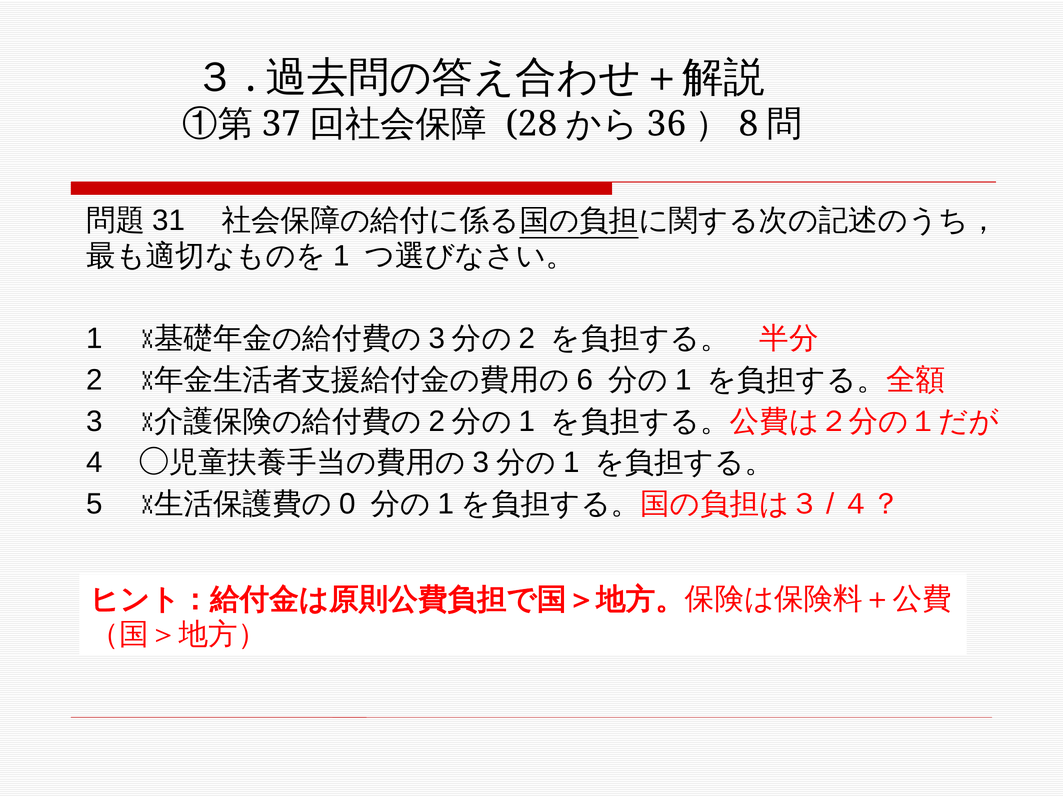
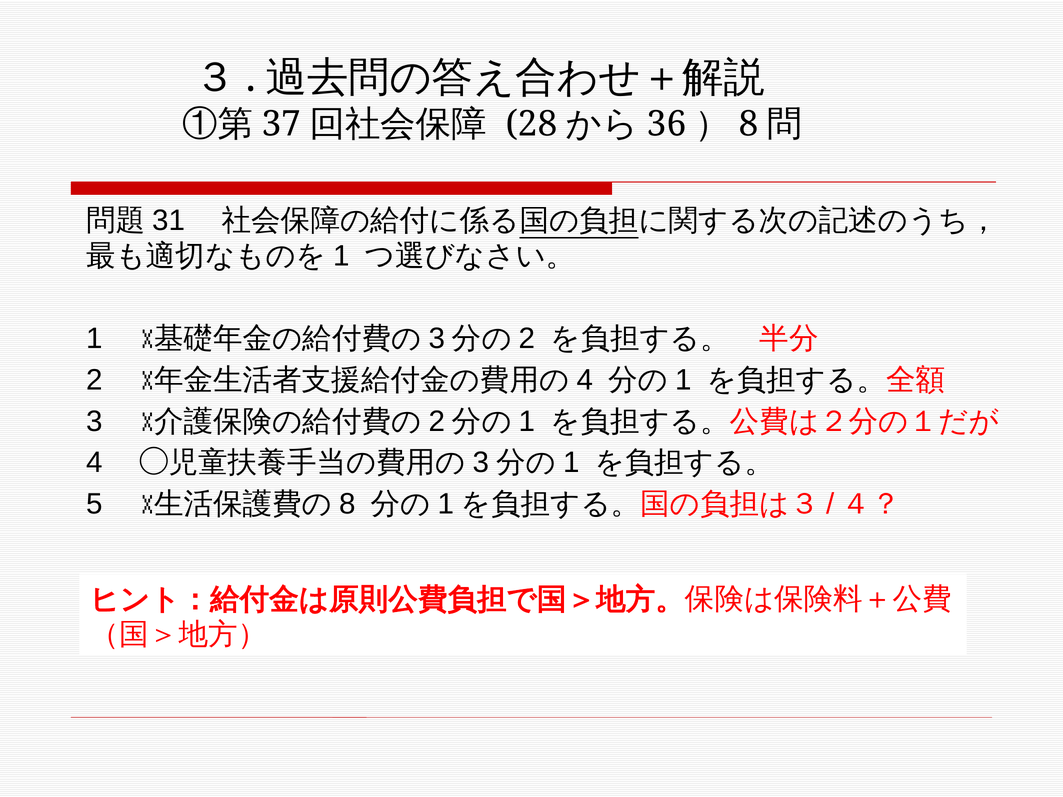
6: 6 -> 4 (585, 380)
0: 0 -> 8 (347, 504)
